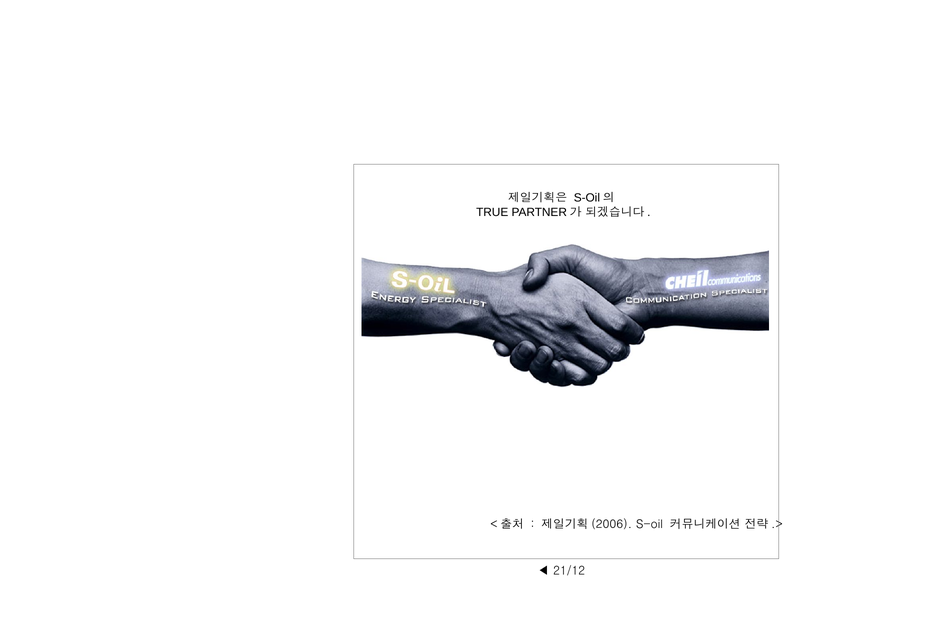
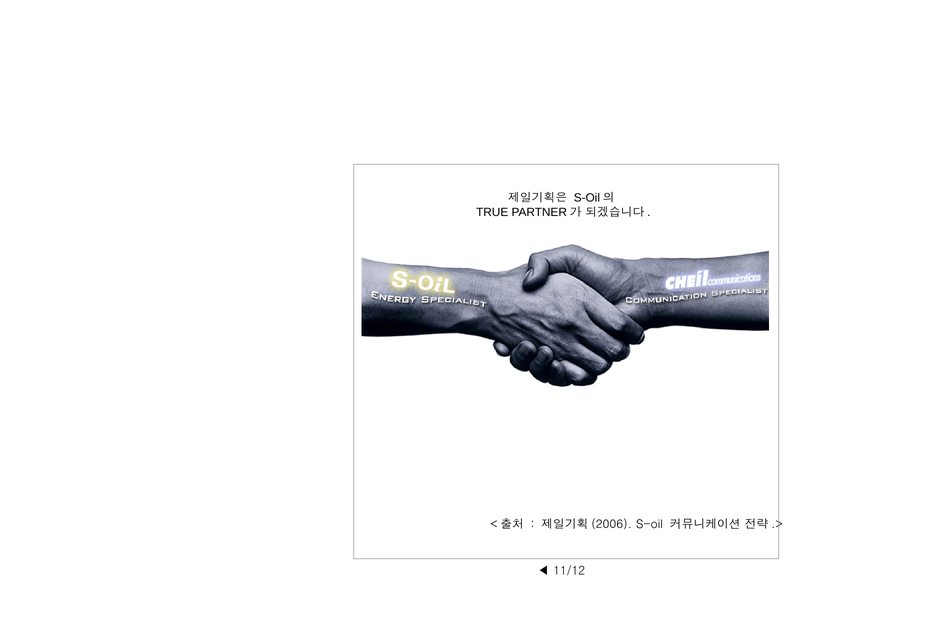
21/12: 21/12 -> 11/12 (569, 571)
